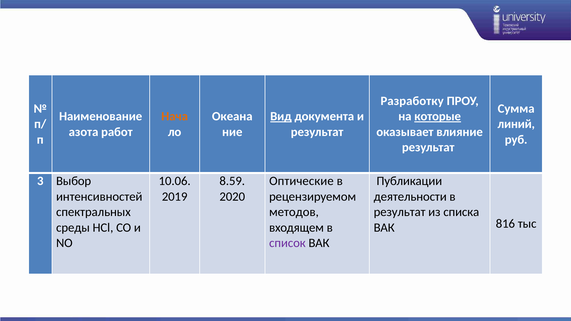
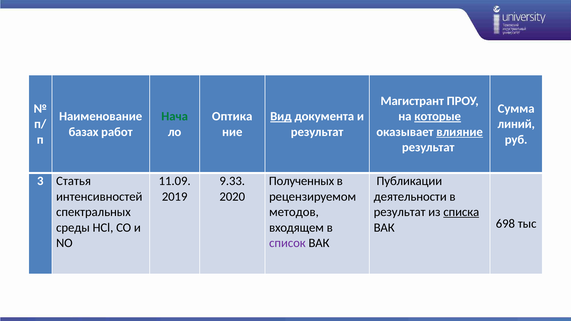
Разработку: Разработку -> Магистрант (412, 101)
Нача colour: orange -> green (175, 116)
Океана: Океана -> Оптика (232, 116)
азота: азота -> базах (84, 132)
влияние underline: none -> present (460, 132)
Выбор: Выбор -> Статья (74, 181)
10.06: 10.06 -> 11.09 (175, 181)
8.59: 8.59 -> 9.33 (232, 181)
Оптические: Оптические -> Полученных (302, 181)
списка underline: none -> present (461, 212)
816: 816 -> 698 (505, 224)
